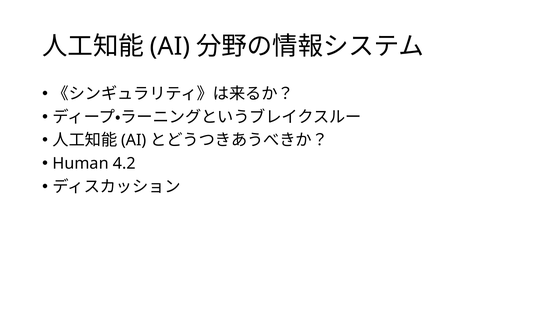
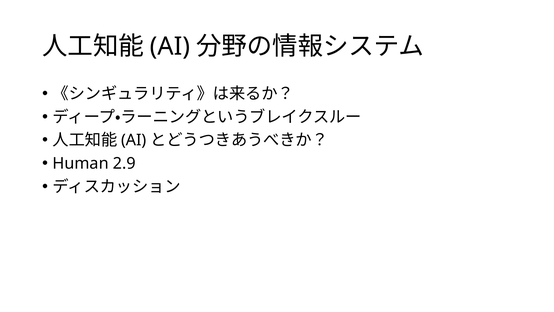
4.2: 4.2 -> 2.9 (124, 163)
